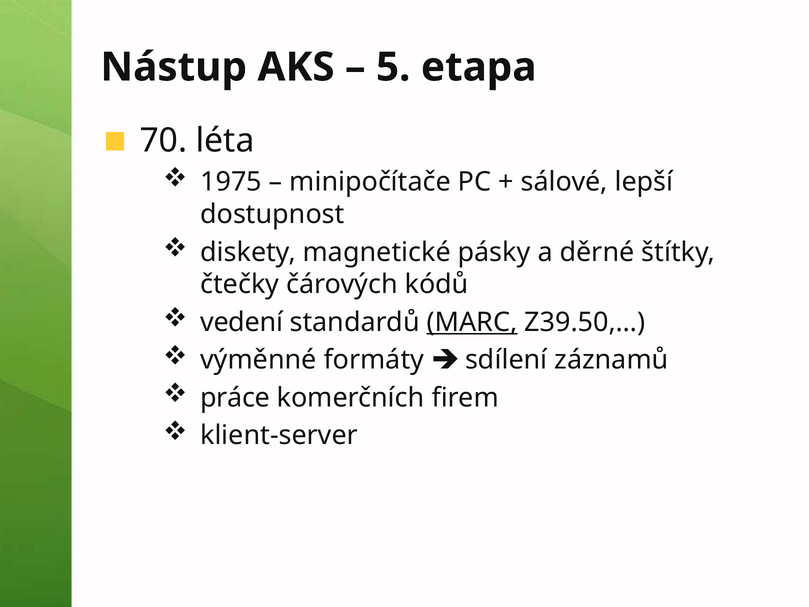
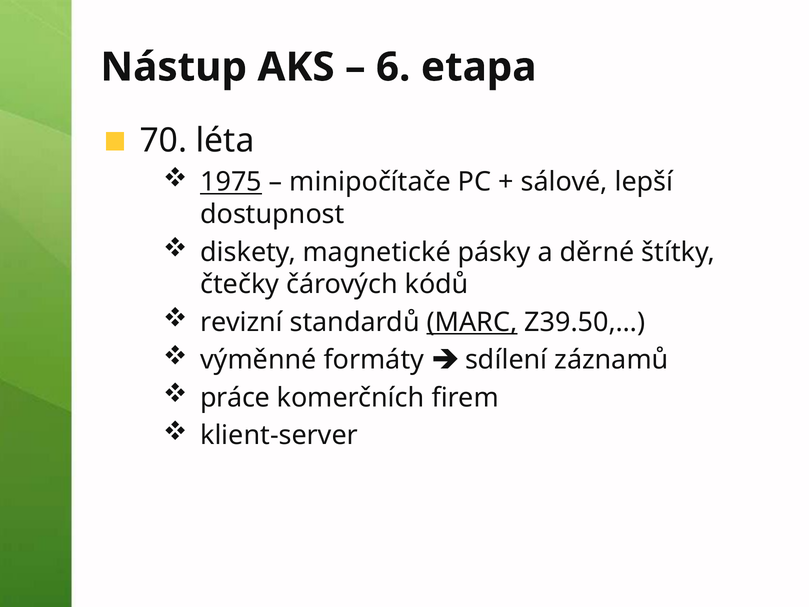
5: 5 -> 6 (393, 67)
1975 underline: none -> present (231, 182)
vedení: vedení -> revizní (242, 322)
